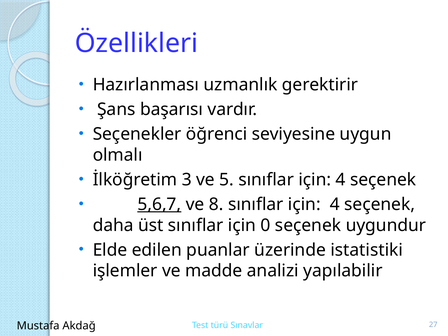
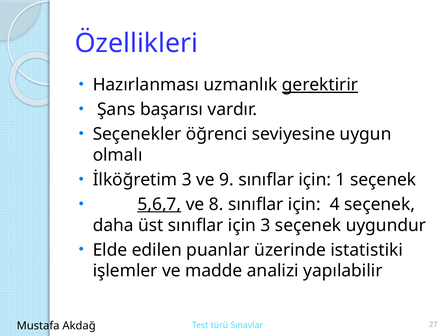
gerektirir underline: none -> present (320, 85)
5: 5 -> 9 (227, 180)
4: 4 -> 1 (341, 180)
için 0: 0 -> 3 (266, 225)
